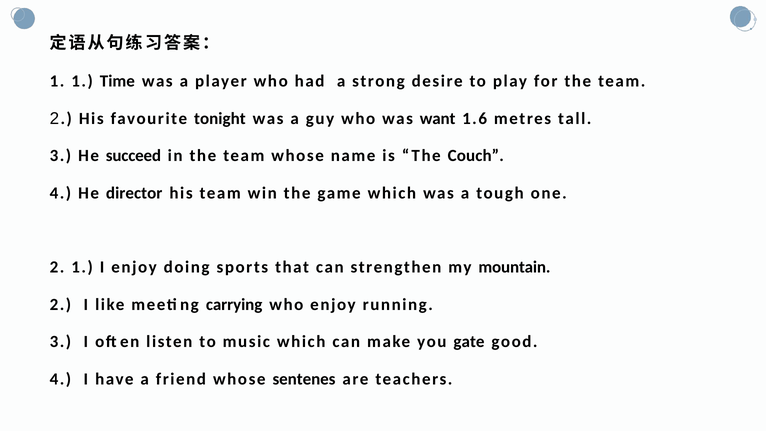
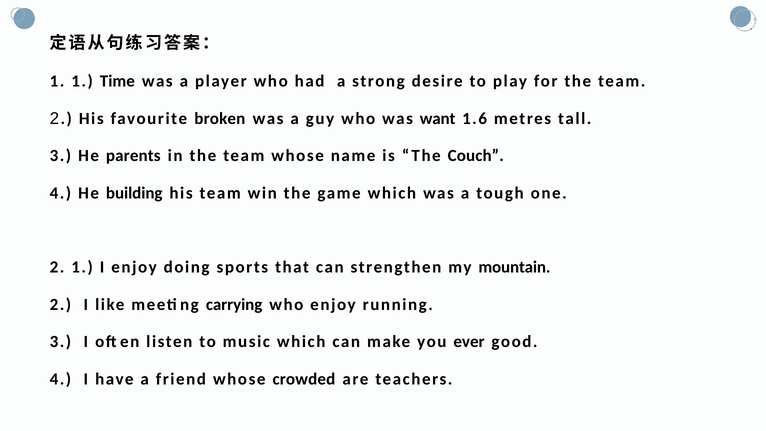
tonight: tonight -> broken (220, 119)
succeed: succeed -> parents (133, 156)
director: director -> building (134, 193)
gate: gate -> ever (469, 342)
sentenes: sentenes -> crowded (304, 379)
